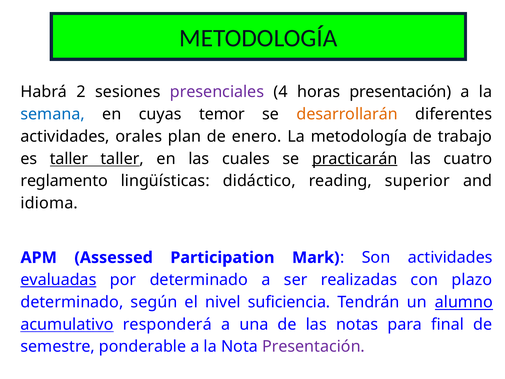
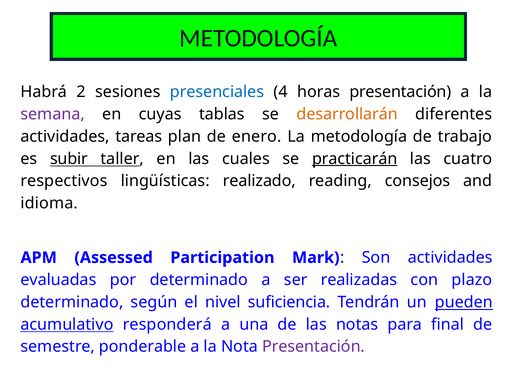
presenciales colour: purple -> blue (217, 92)
semana colour: blue -> purple (53, 114)
temor: temor -> tablas (222, 114)
orales: orales -> tareas (139, 136)
es taller: taller -> subir (69, 159)
reglamento: reglamento -> respectivos (64, 181)
didáctico: didáctico -> realizado (259, 181)
superior: superior -> consejos (418, 181)
evaluadas underline: present -> none (58, 280)
alumno: alumno -> pueden (464, 302)
